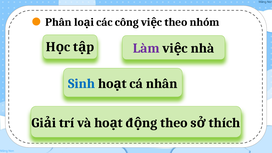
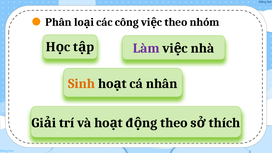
Sinh colour: blue -> orange (82, 84)
